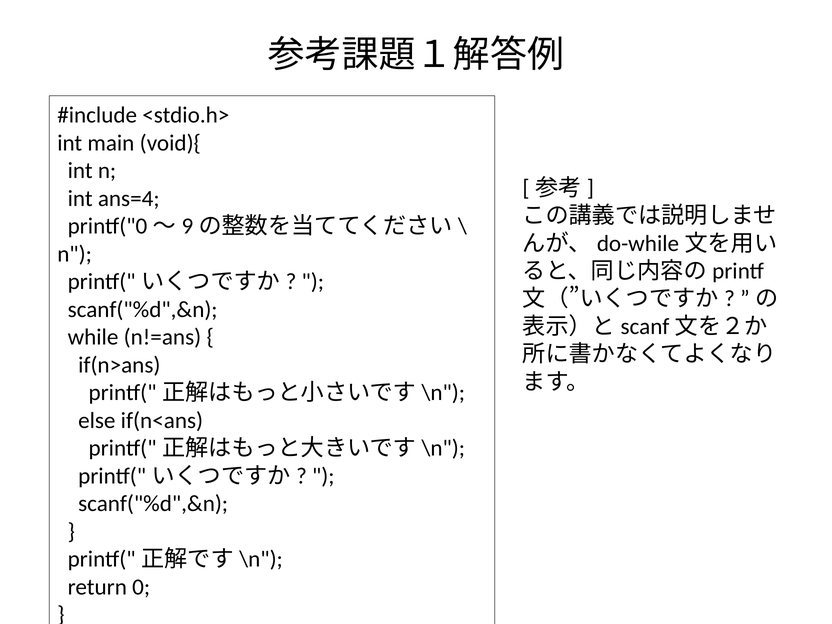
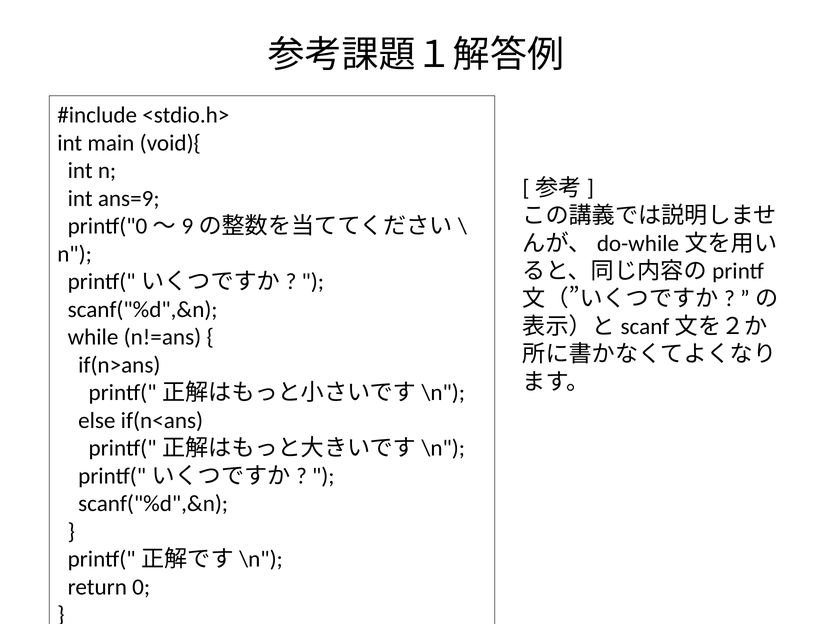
ans=4: ans=4 -> ans=9 (129, 199)
